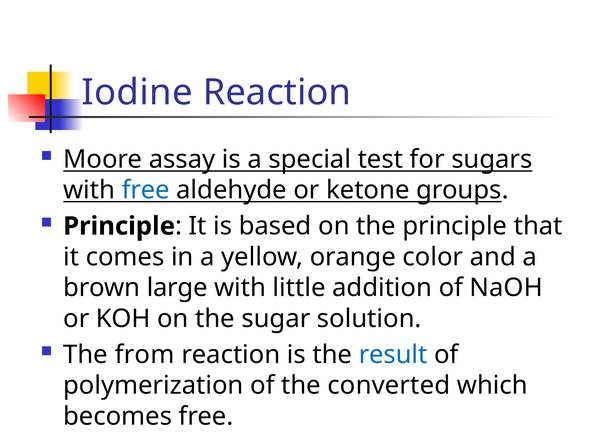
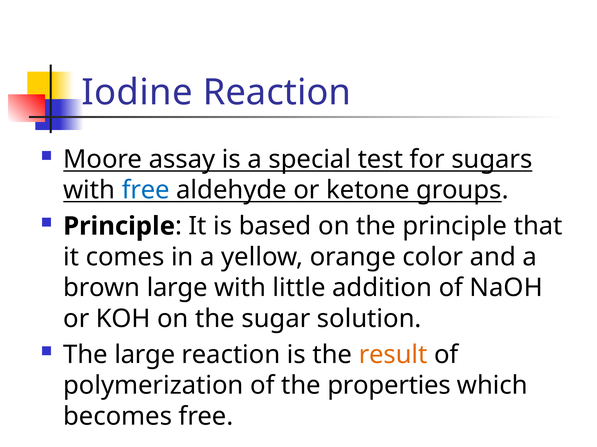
The from: from -> large (145, 355)
result colour: blue -> orange (393, 355)
converted: converted -> properties (389, 386)
